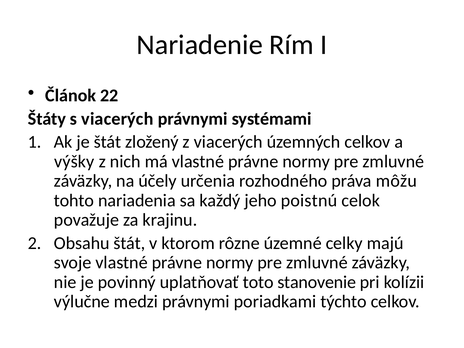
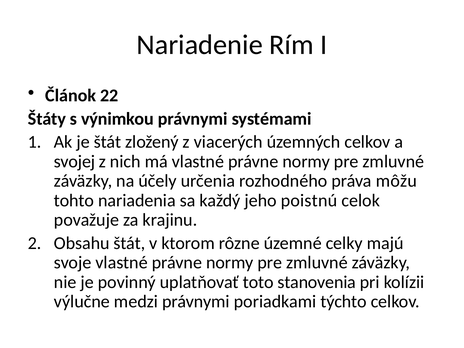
s viacerých: viacerých -> výnimkou (118, 119)
výšky: výšky -> svojej (74, 162)
stanovenie: stanovenie -> stanovenia (317, 282)
